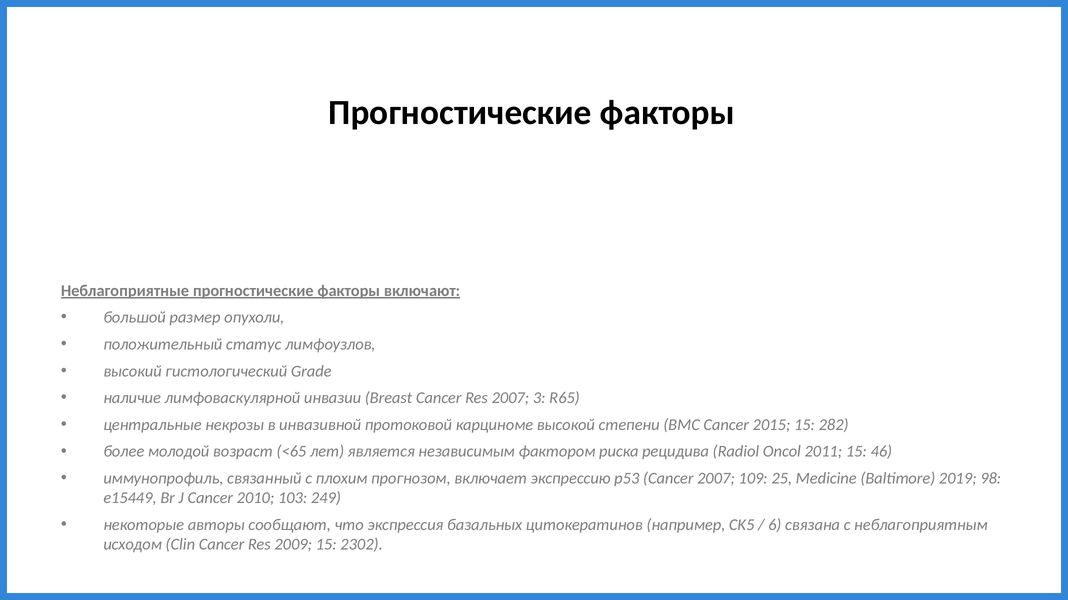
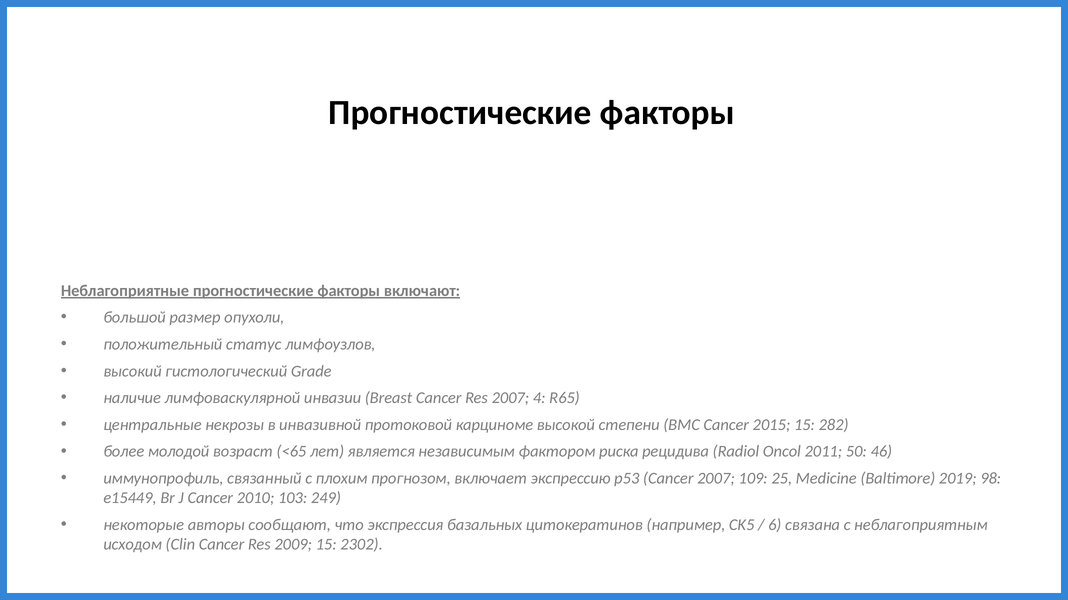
3: 3 -> 4 (539, 398)
2011 15: 15 -> 50 (856, 452)
